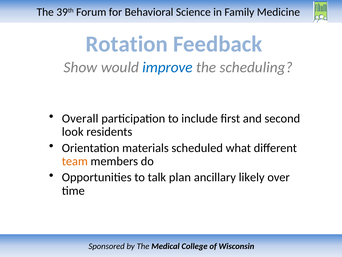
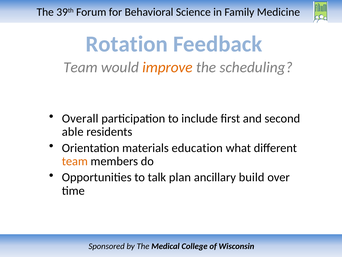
Show: Show -> Team (81, 67)
improve colour: blue -> orange (167, 67)
look: look -> able (73, 132)
scheduled: scheduled -> education (197, 148)
likely: likely -> build (252, 177)
